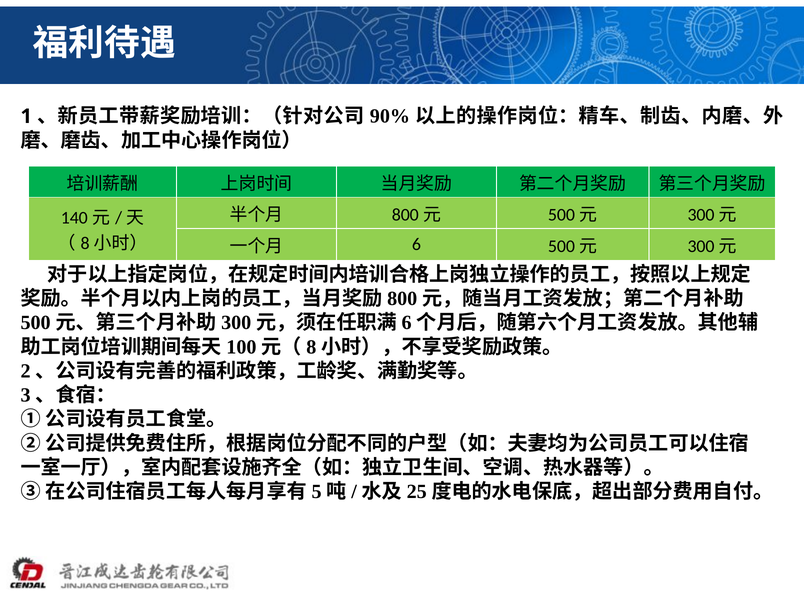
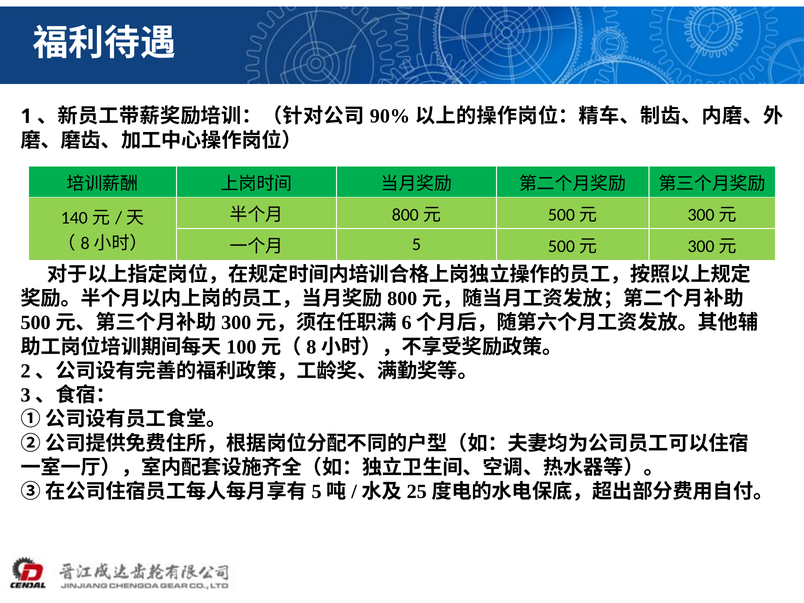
6: 6 -> 5 (416, 245)
